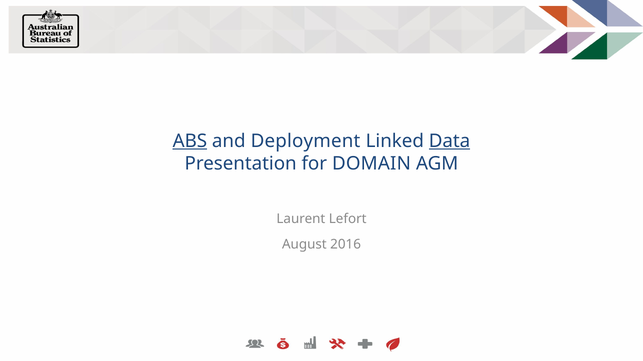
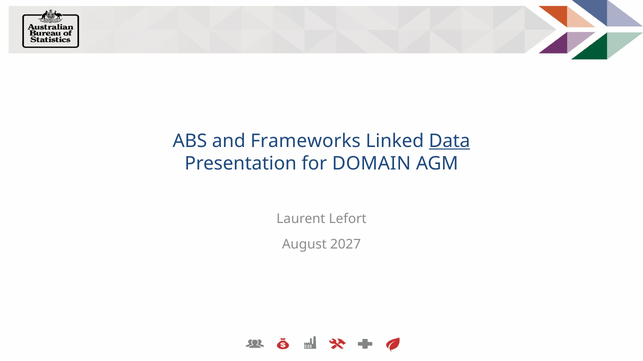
ABS underline: present -> none (190, 141)
Deployment: Deployment -> Frameworks (306, 141)
2016: 2016 -> 2027 (346, 245)
